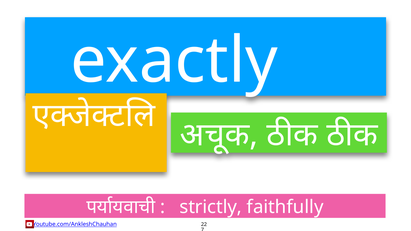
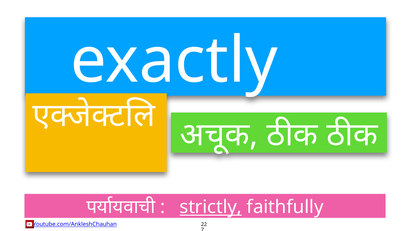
strictly underline: none -> present (211, 207)
